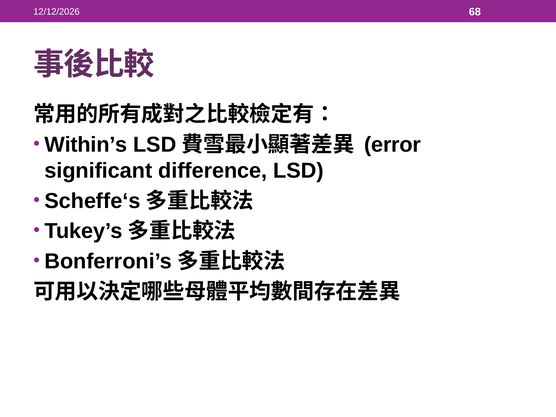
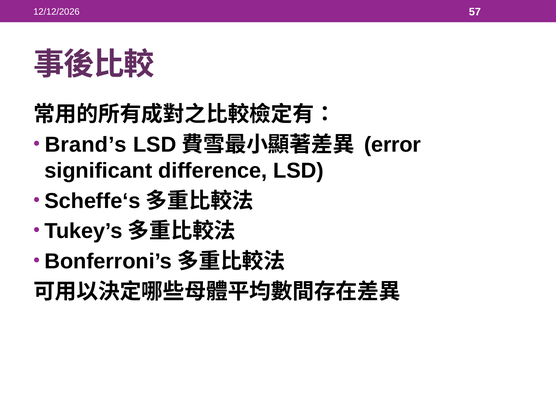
68: 68 -> 57 (475, 12)
Within’s: Within’s -> Brand’s (86, 145)
